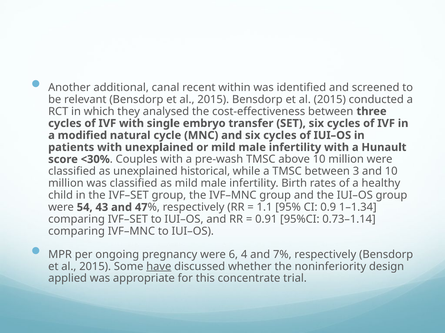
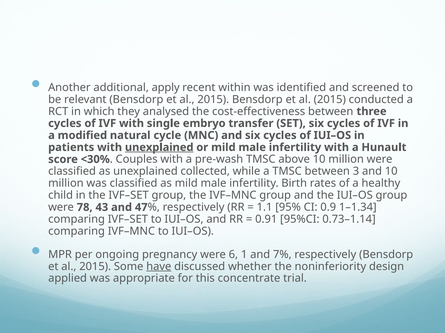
canal: canal -> apply (166, 88)
unexplained underline: none -> present (159, 148)
historical: historical -> collected (205, 172)
54: 54 -> 78 (85, 208)
4: 4 -> 1 (244, 255)
